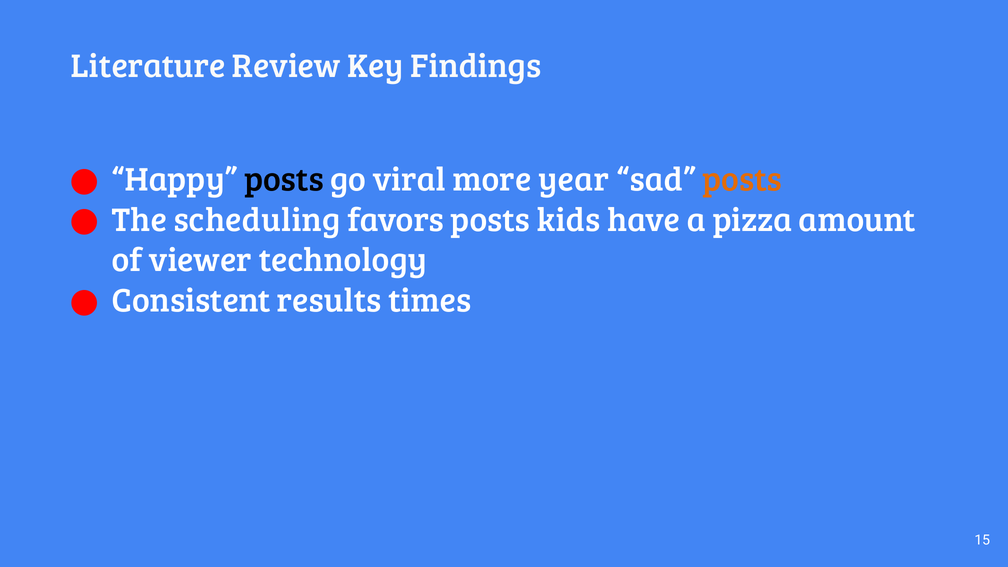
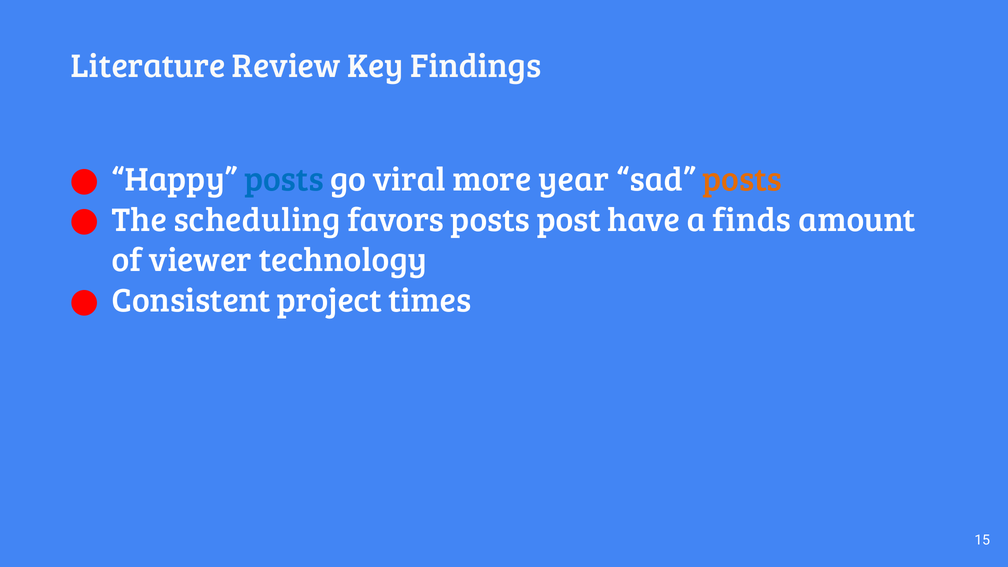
posts colour: black -> blue (284, 180)
kids: kids -> post (569, 220)
pizza: pizza -> finds (752, 220)
results: results -> project (329, 301)
